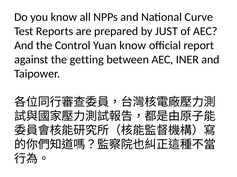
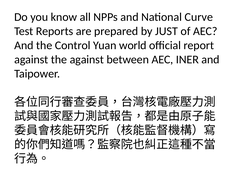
Yuan know: know -> world (133, 46)
the getting: getting -> against (87, 60)
